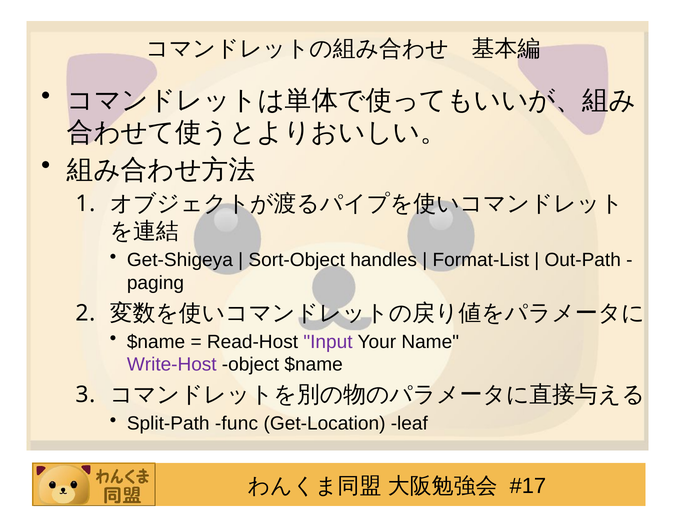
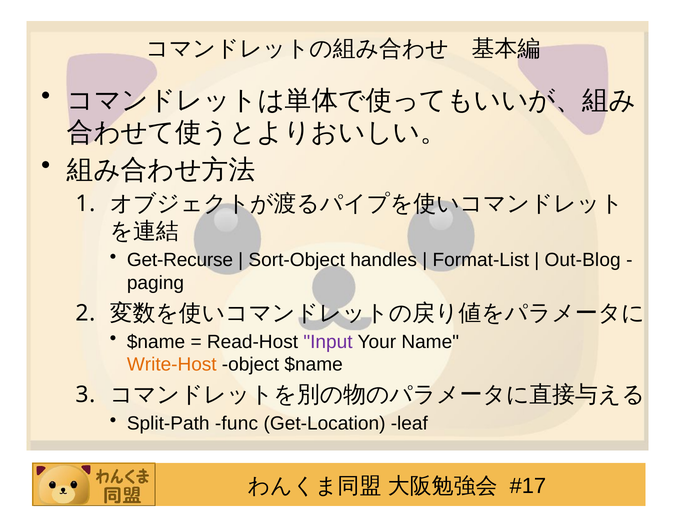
Get-Shigeya: Get-Shigeya -> Get-Recurse (180, 260)
Out-Path: Out-Path -> Out-Blog (583, 260)
Write-Host colour: purple -> orange (172, 364)
